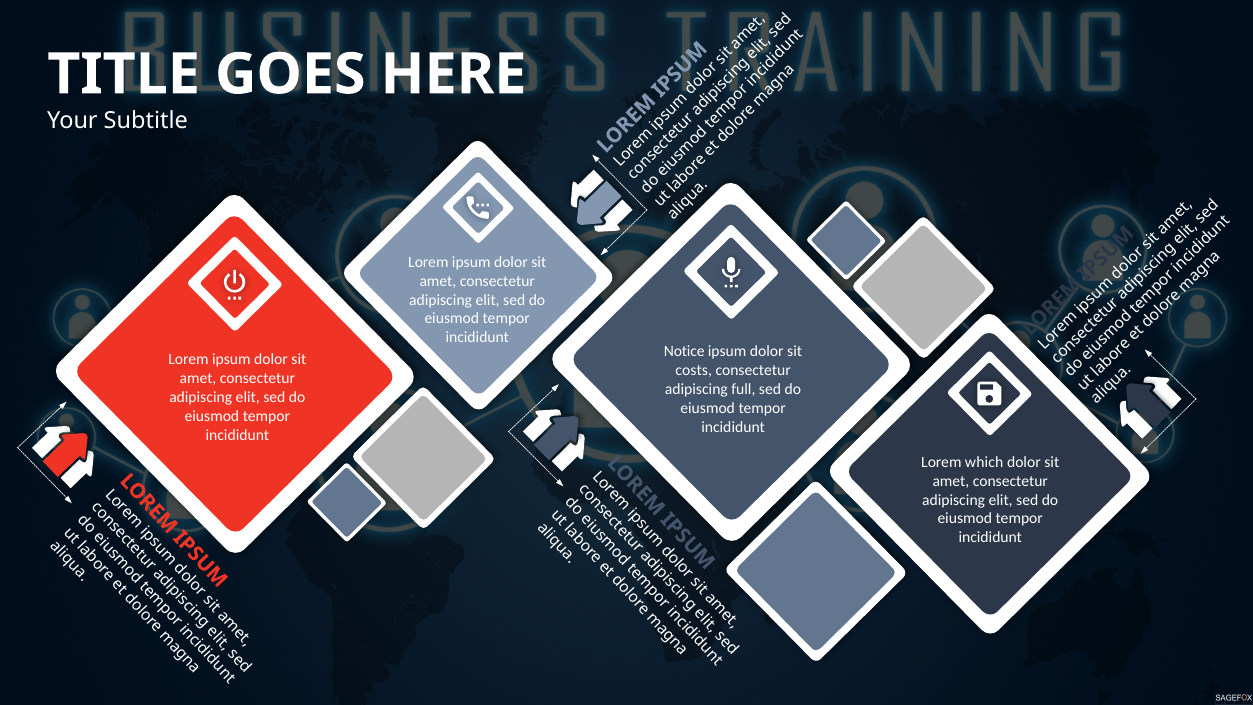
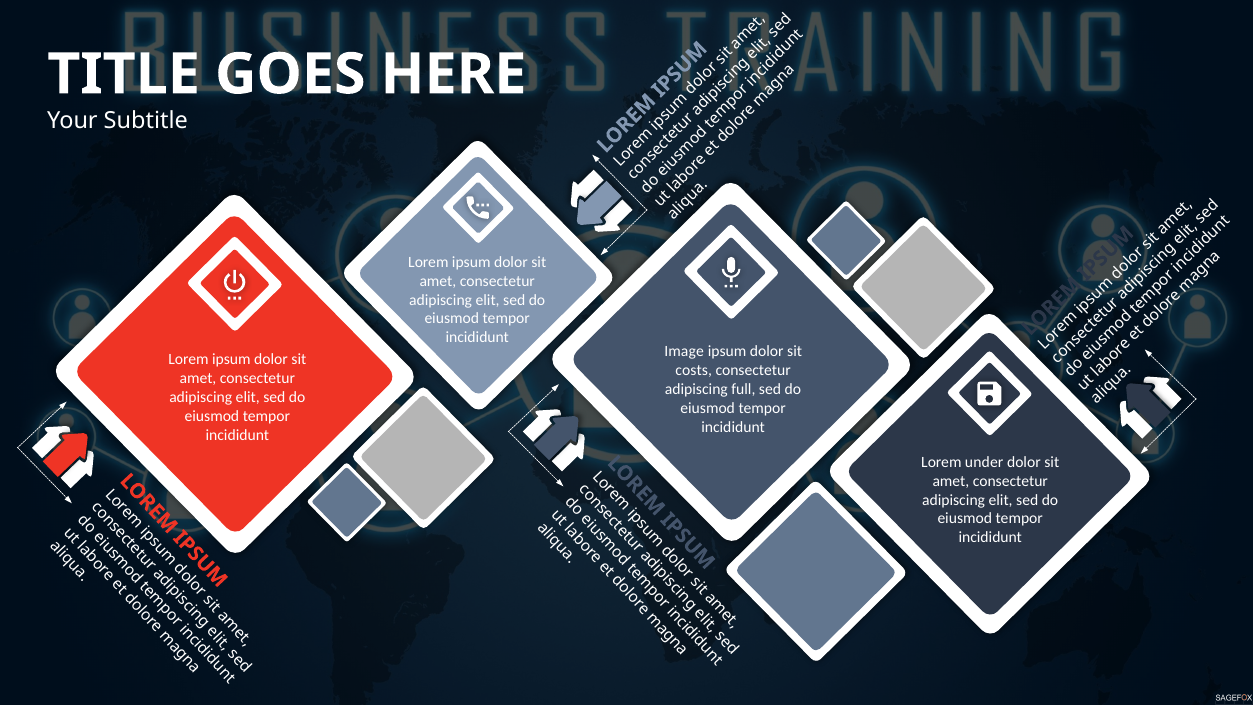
Notice: Notice -> Image (684, 352)
which: which -> under (984, 462)
